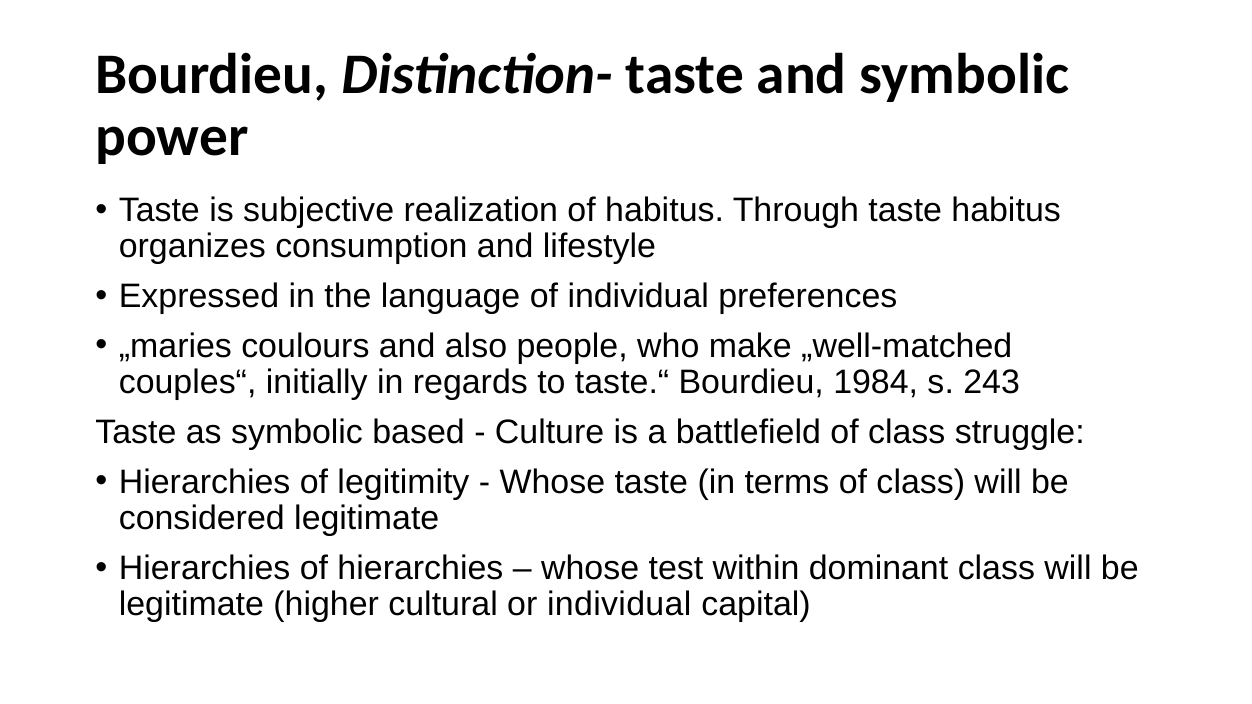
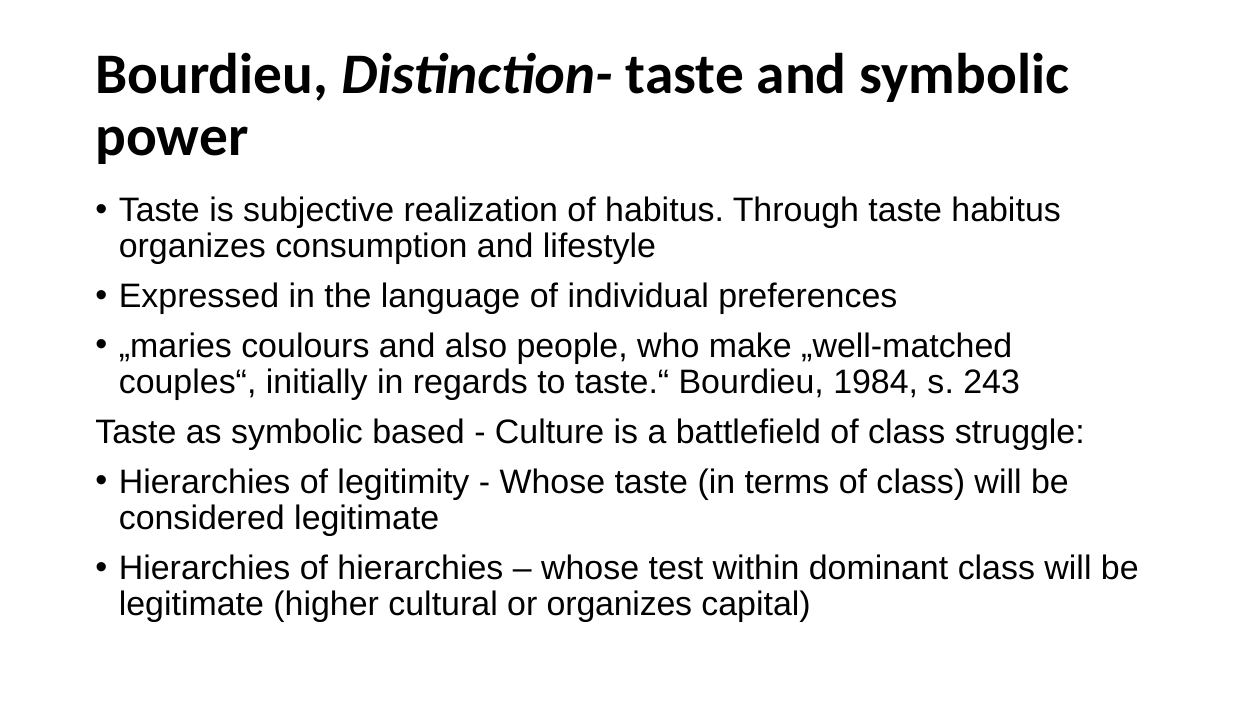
or individual: individual -> organizes (619, 605)
